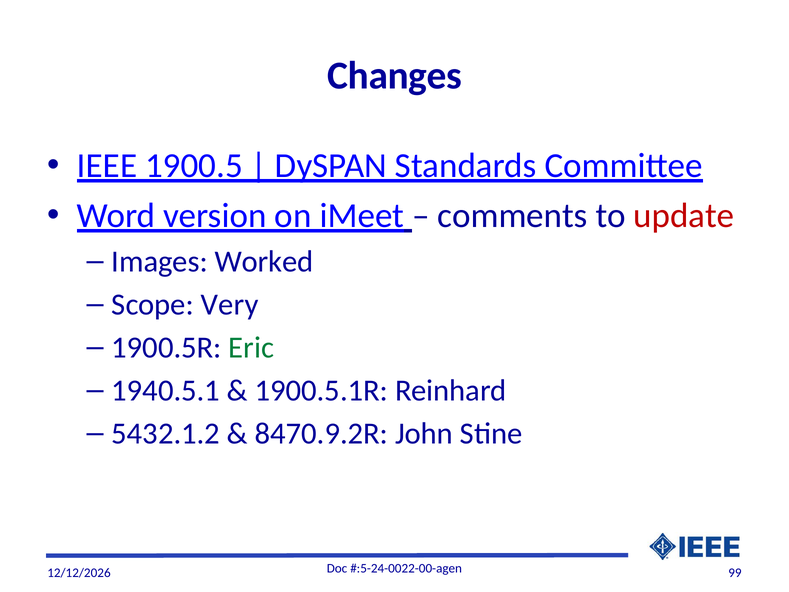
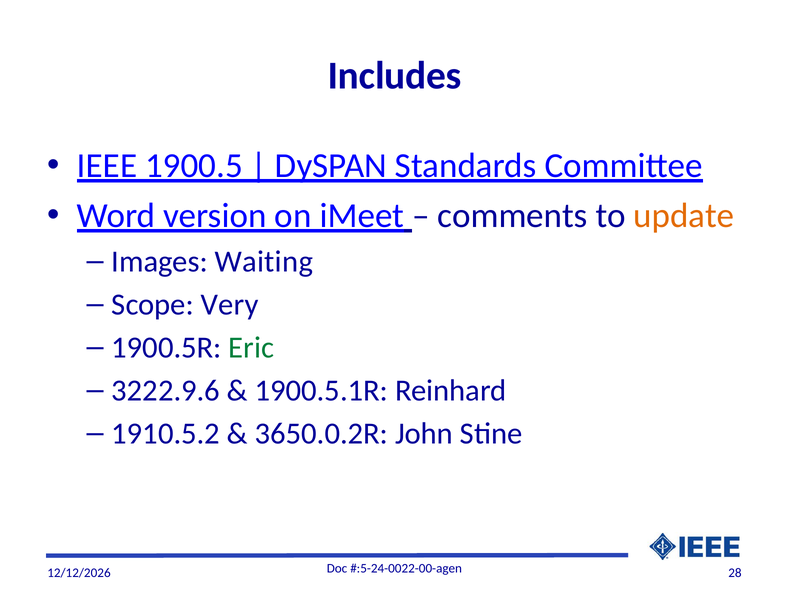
Changes: Changes -> Includes (395, 76)
update colour: red -> orange (684, 215)
Worked: Worked -> Waiting (264, 261)
1940.5.1: 1940.5.1 -> 3222.9.6 (166, 390)
5432.1.2: 5432.1.2 -> 1910.5.2 (166, 433)
8470.9.2R: 8470.9.2R -> 3650.0.2R (321, 433)
99: 99 -> 28 (735, 573)
